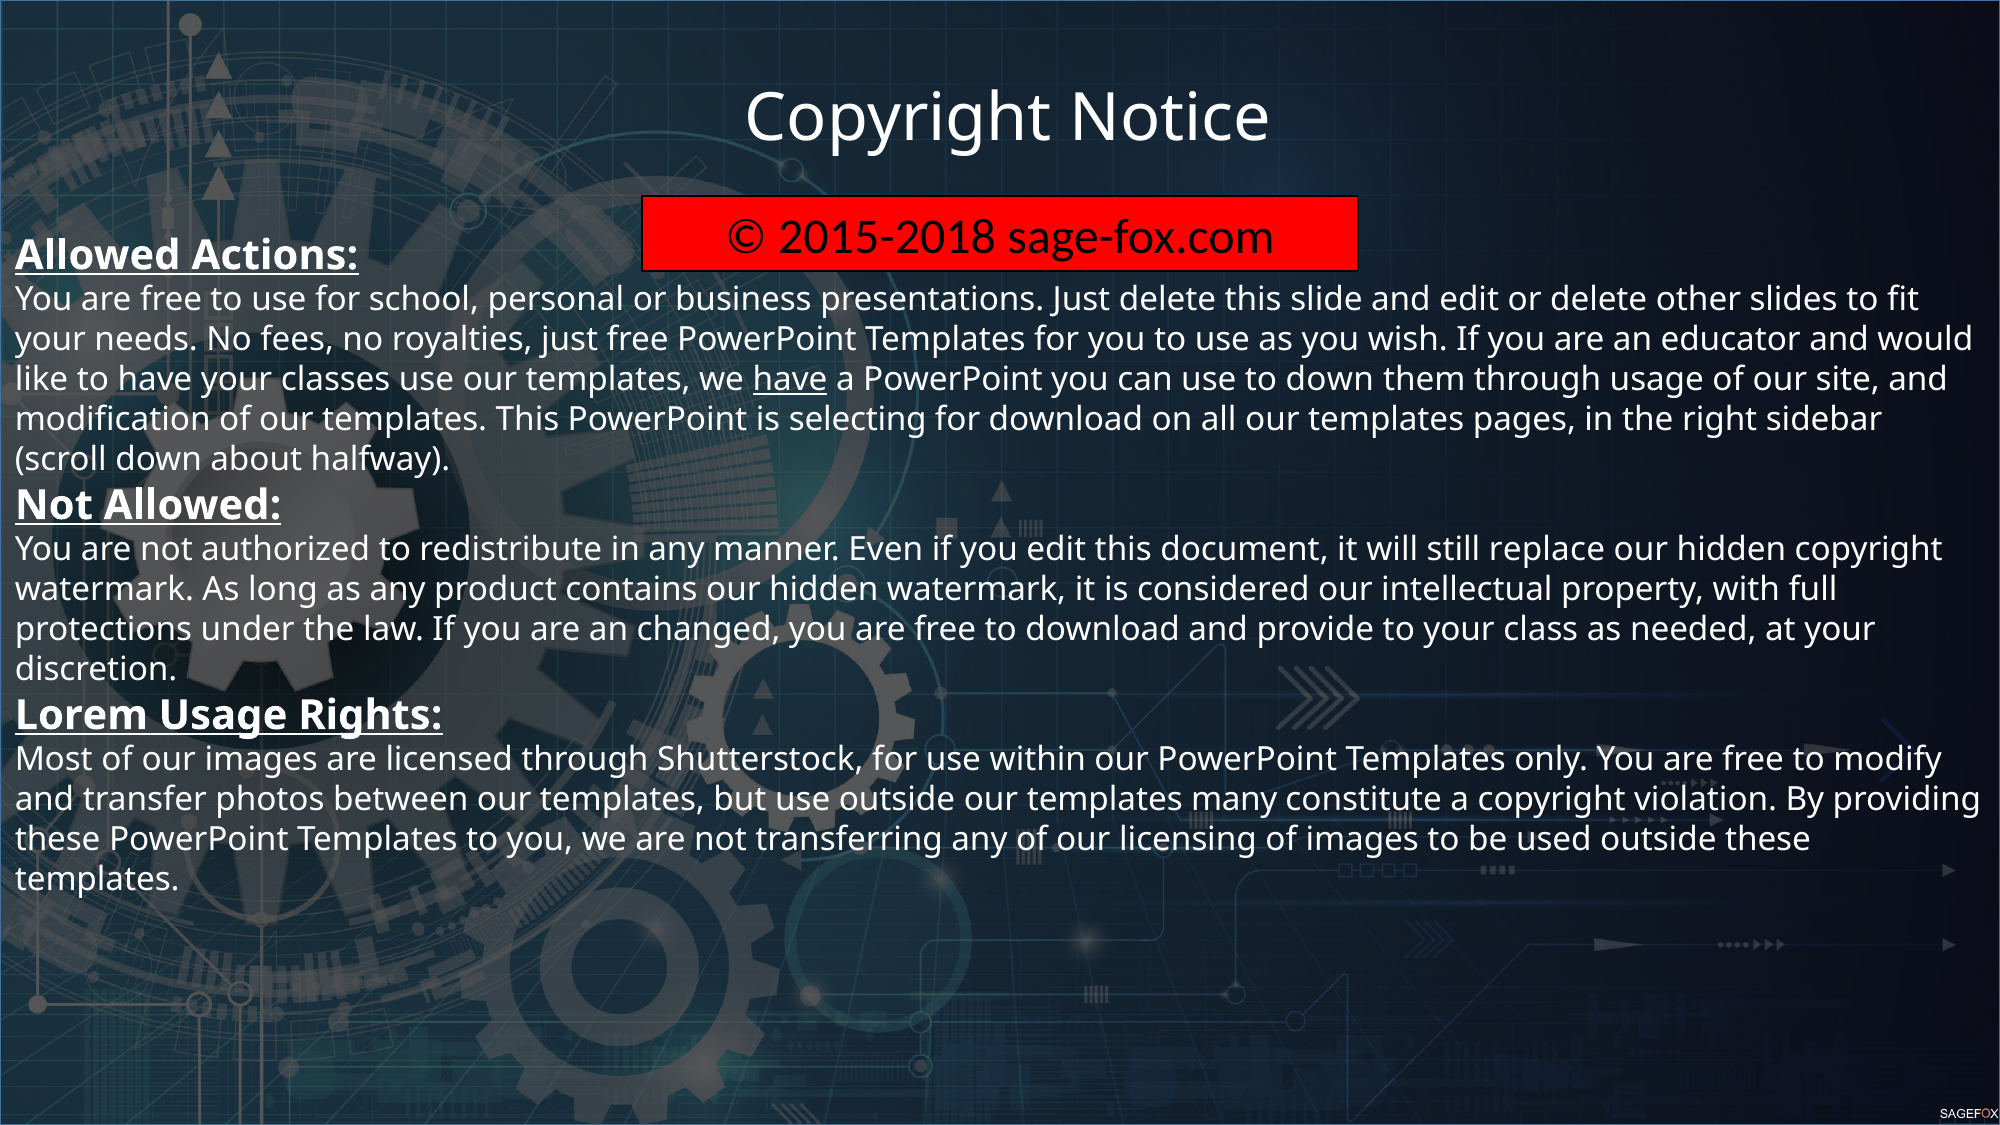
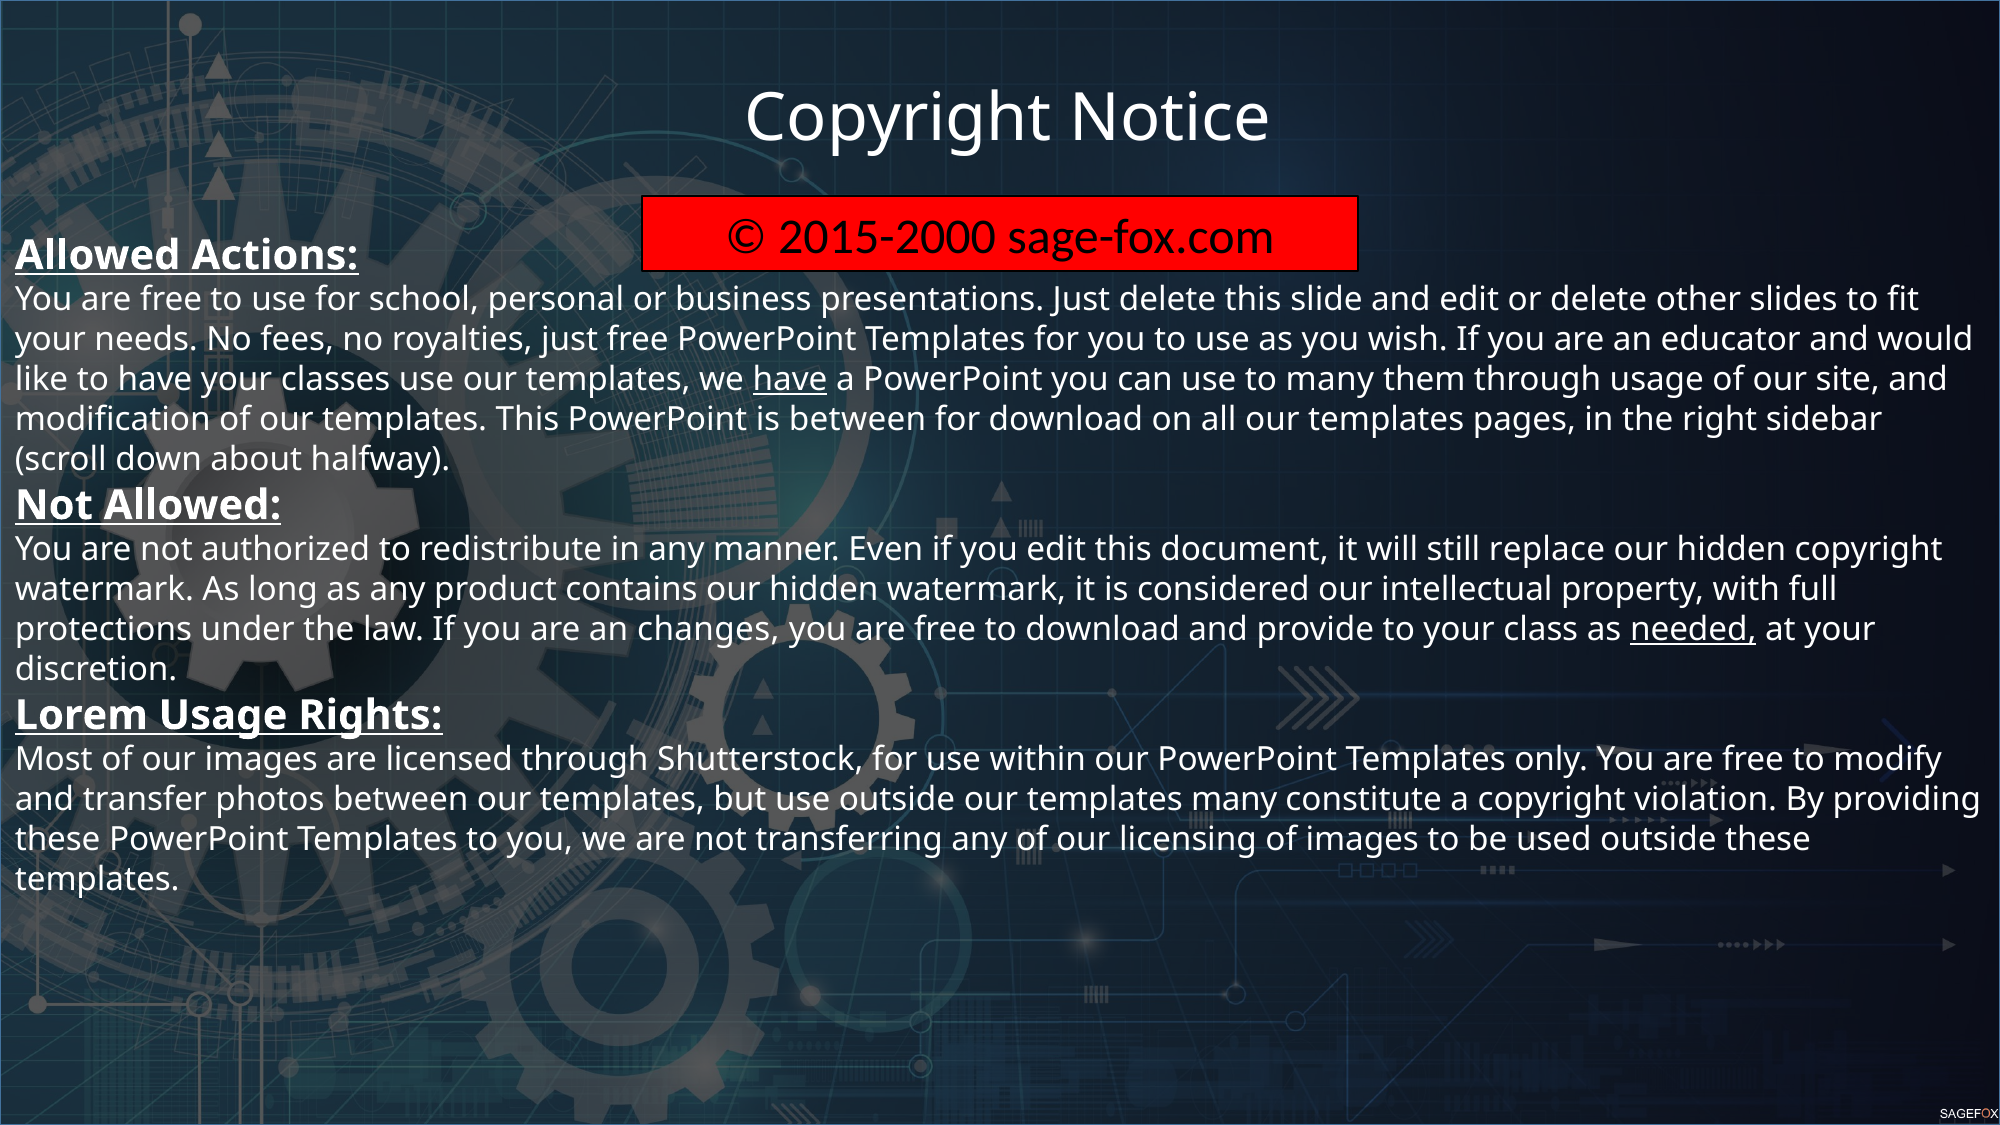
2015-2018: 2015-2018 -> 2015-2000 (887, 237)
to down: down -> many (1330, 380)
is selecting: selecting -> between (858, 420)
changed: changed -> changes (708, 630)
needed underline: none -> present (1693, 630)
